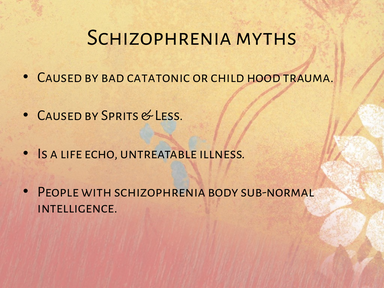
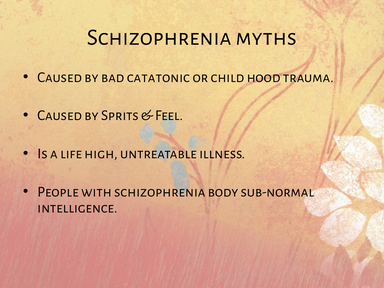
Less: Less -> Feel (169, 115)
echo: echo -> high (101, 153)
